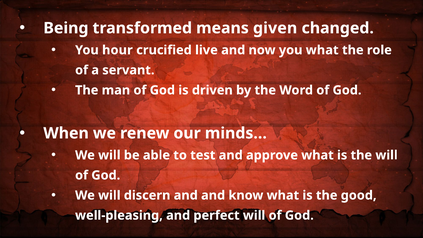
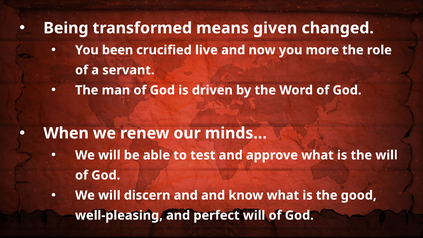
hour: hour -> been (118, 50)
you what: what -> more (322, 50)
